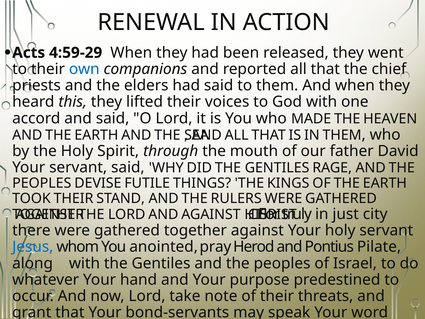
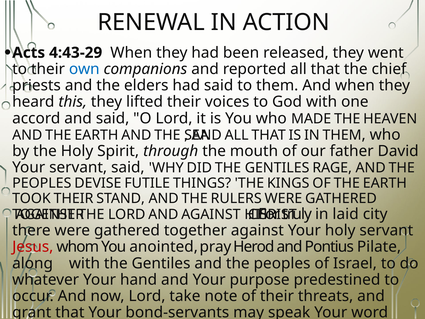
4:59-29: 4:59-29 -> 4:43-29 (76, 53)
just: just -> laid (346, 214)
Jesus colour: blue -> red (33, 247)
